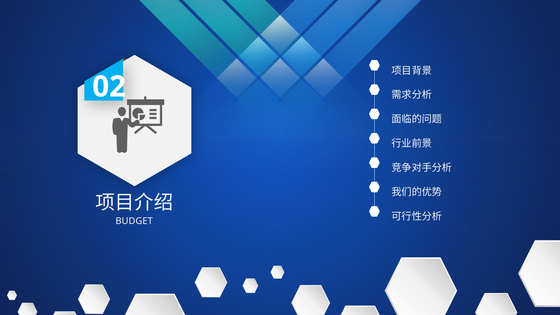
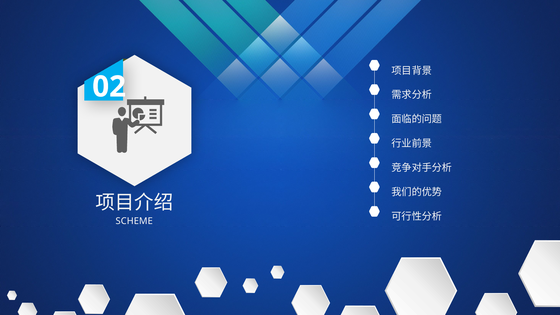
BUDGET: BUDGET -> SCHEME (134, 221)
